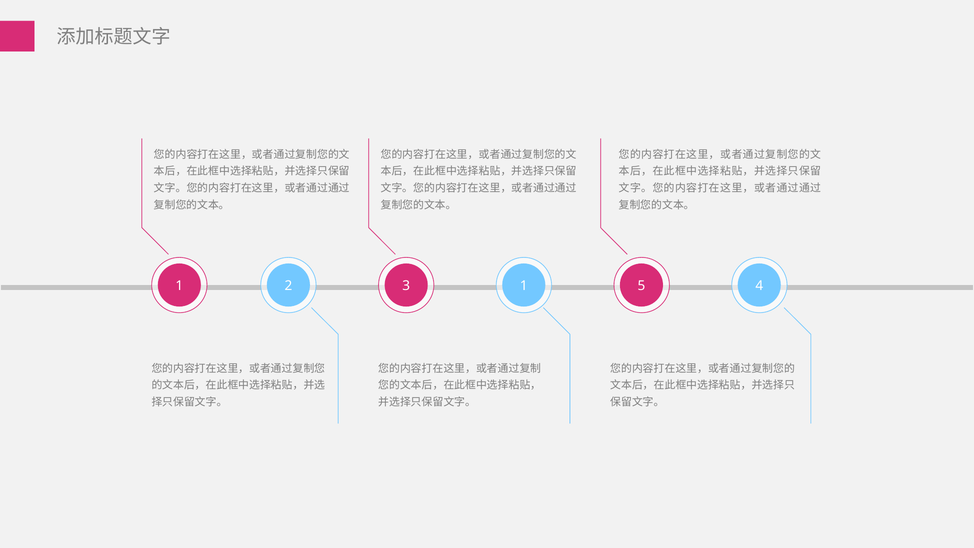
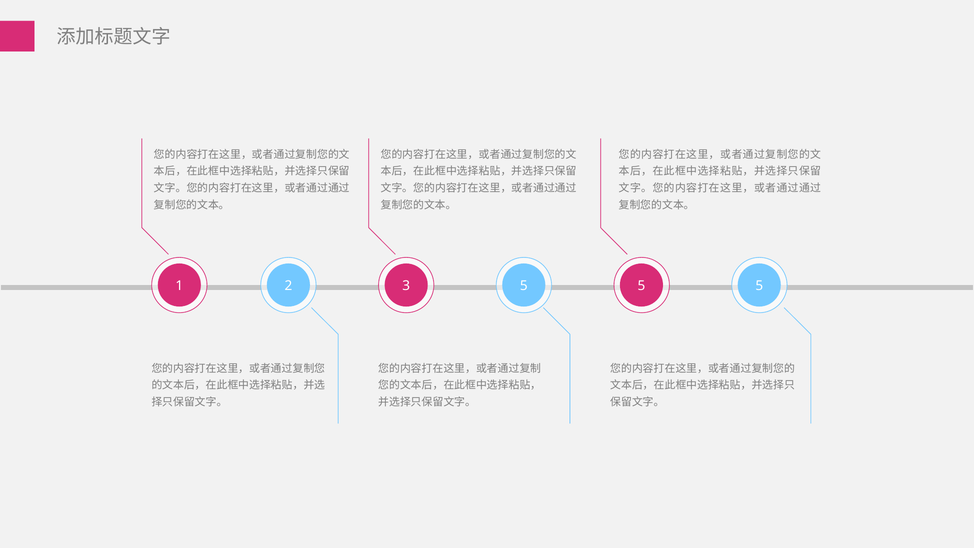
3 1: 1 -> 5 (524, 286)
4: 4 -> 5 (759, 286)
